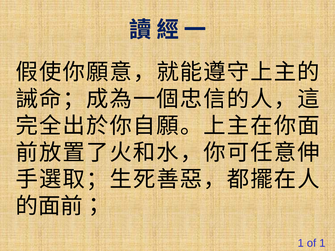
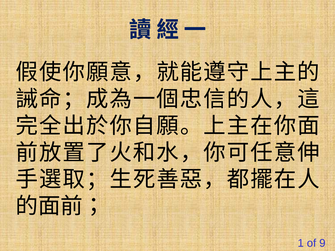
of 1: 1 -> 9 (322, 244)
